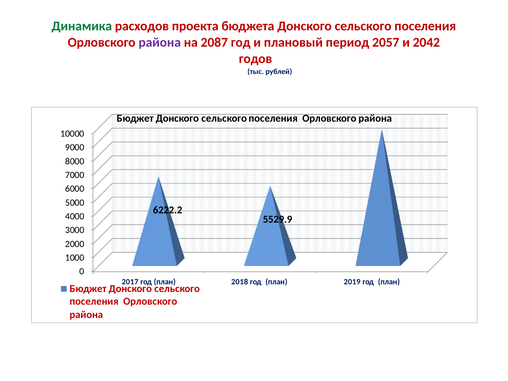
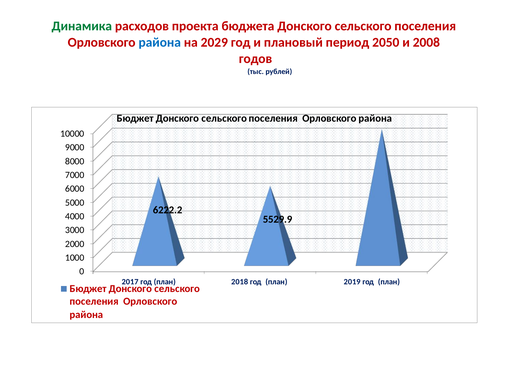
района colour: purple -> blue (160, 42)
2087: 2087 -> 2029 (214, 42)
2057: 2057 -> 2050 (386, 42)
2042: 2042 -> 2008 (426, 42)
